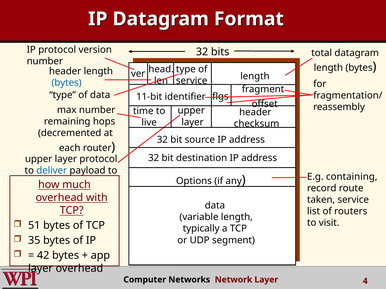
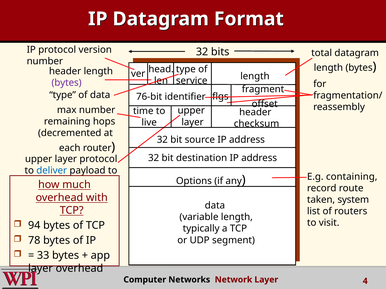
bytes colour: blue -> purple (67, 83)
11-bit: 11-bit -> 76-bit (149, 97)
taken service: service -> system (353, 200)
51: 51 -> 94 (34, 226)
35: 35 -> 78 (34, 241)
42: 42 -> 33 (43, 256)
